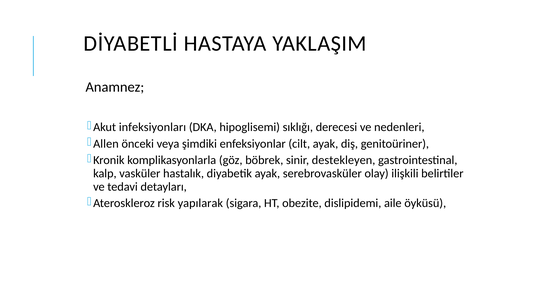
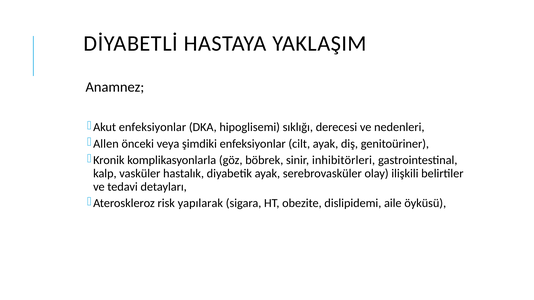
Akut infeksiyonları: infeksiyonları -> enfeksiyonlar (152, 127)
destekleyen: destekleyen -> inhibitörleri (344, 160)
